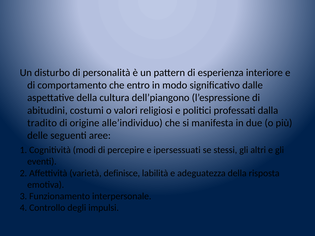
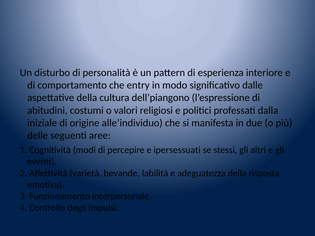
entro: entro -> entry (138, 85)
tradito: tradito -> iniziale (42, 123)
definisce: definisce -> bevande (122, 173)
